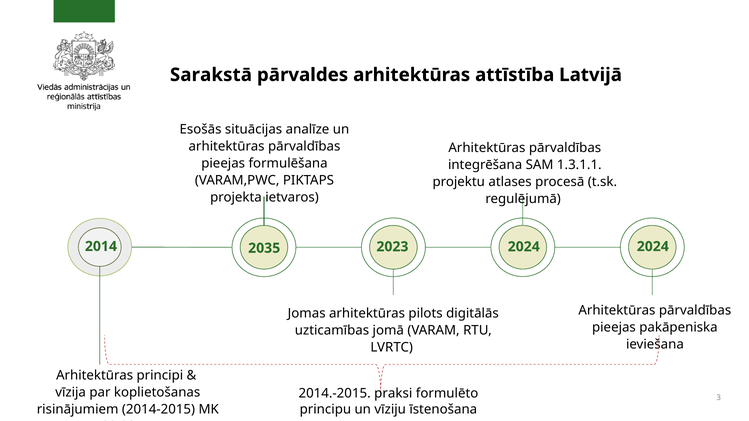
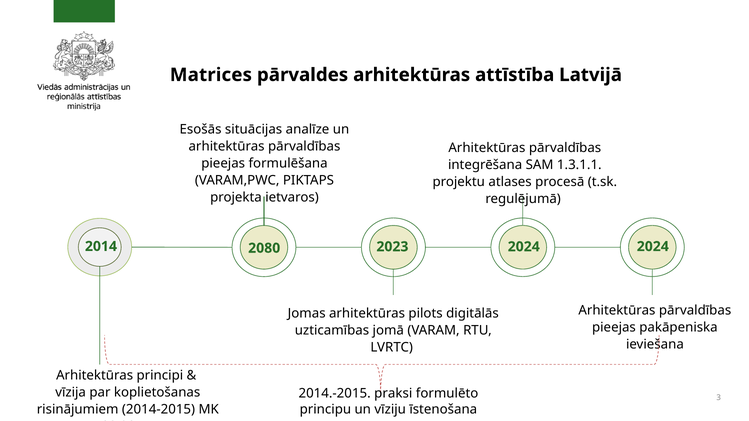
Sarakstā: Sarakstā -> Matrices (211, 75)
2035: 2035 -> 2080 (264, 248)
